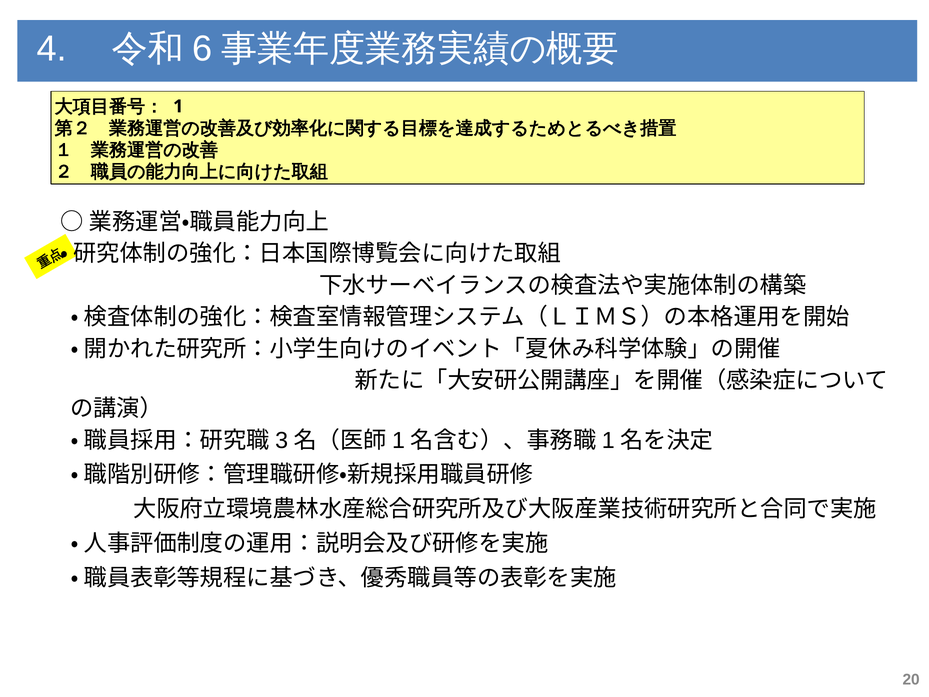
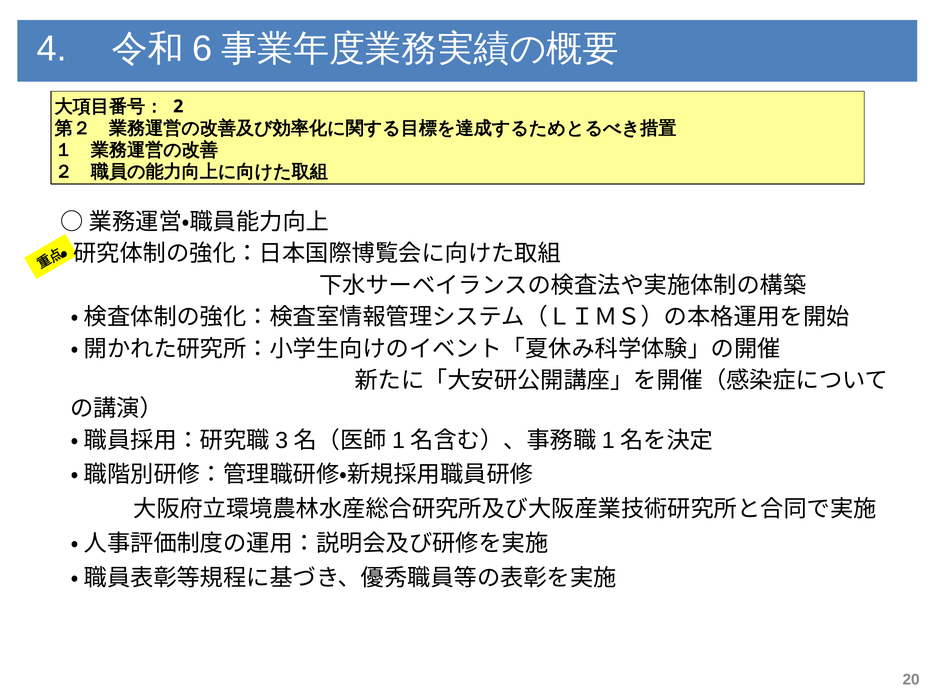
1: 1 -> 2 (178, 106)
